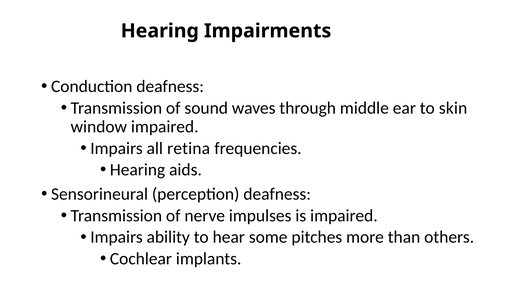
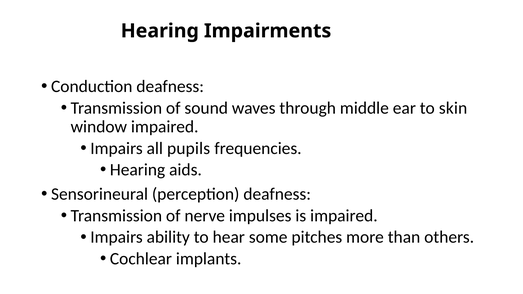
retina: retina -> pupils (189, 148)
